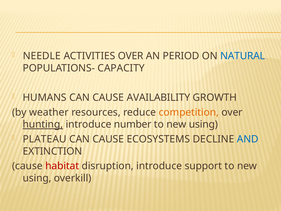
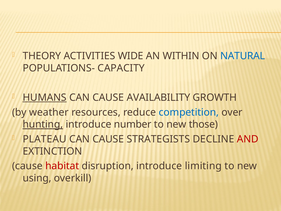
NEEDLE: NEEDLE -> THEORY (42, 56)
ACTIVITIES OVER: OVER -> WIDE (131, 56)
PERIOD: PERIOD -> WITHIN (181, 56)
HUMANS underline: none -> present (45, 97)
competition colour: orange -> blue (189, 112)
using: using -> those (203, 124)
ECOSYSTEMS: ECOSYSTEMS -> STRATEGISTS (158, 139)
AND colour: blue -> red (248, 139)
support: support -> limiting (203, 166)
